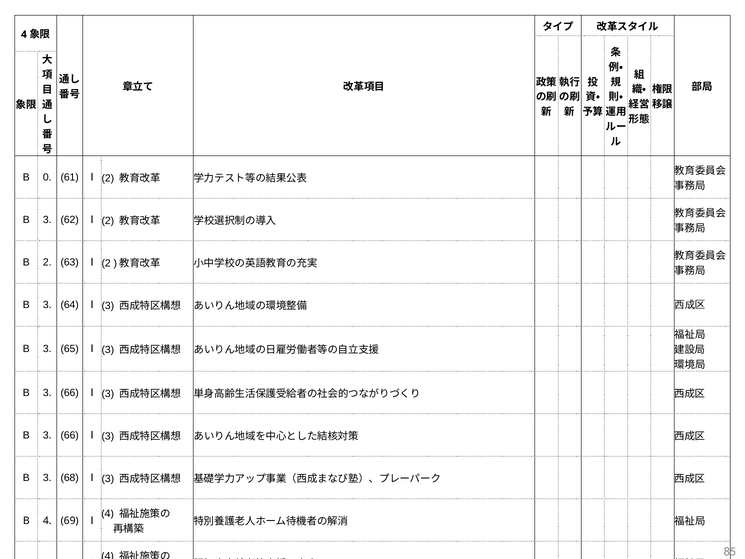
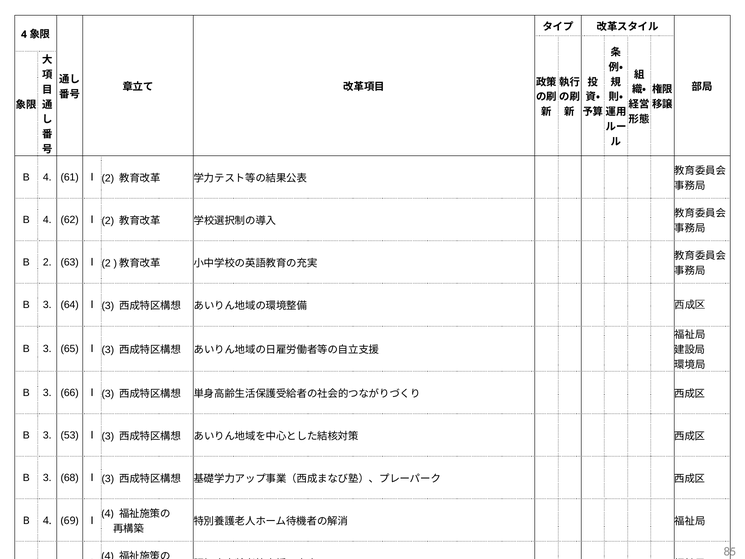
0: 0 -> 4 (47, 177)
3: 3 -> 4 (47, 220)
66: 66 -> 53 (70, 435)
